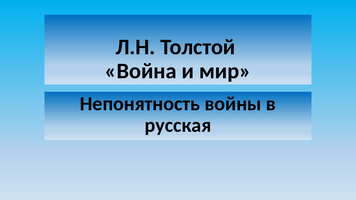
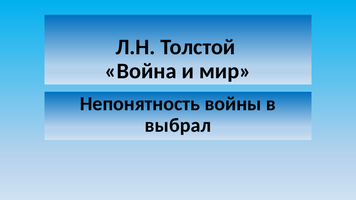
русская: русская -> выбрал (178, 125)
